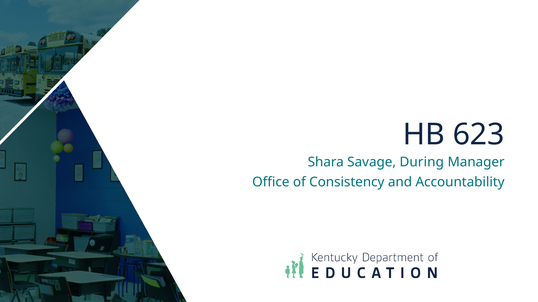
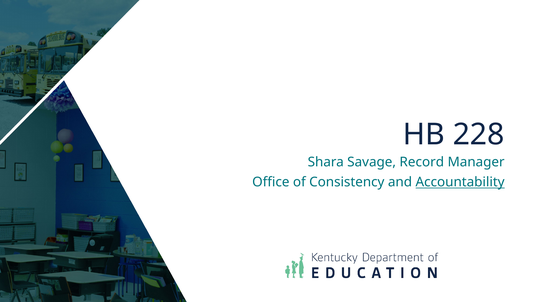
623: 623 -> 228 (479, 135)
During: During -> Record (422, 162)
Accountability underline: none -> present (460, 183)
